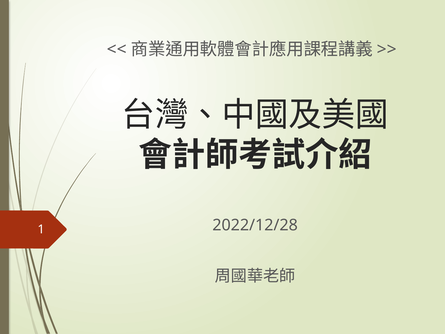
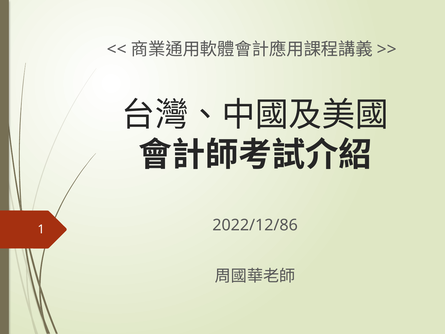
2022/12/28: 2022/12/28 -> 2022/12/86 (255, 225)
